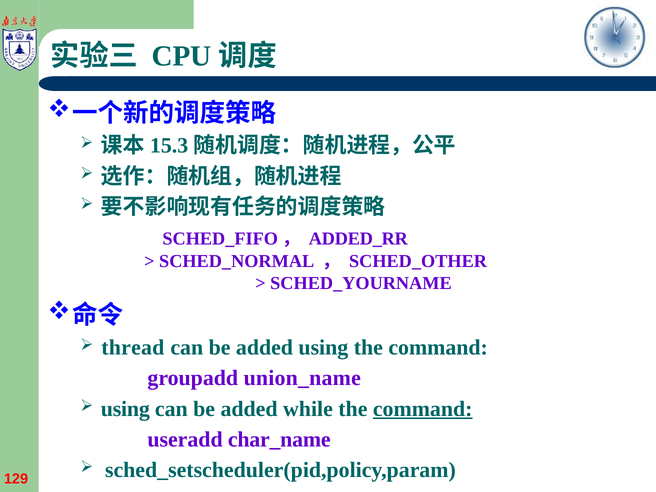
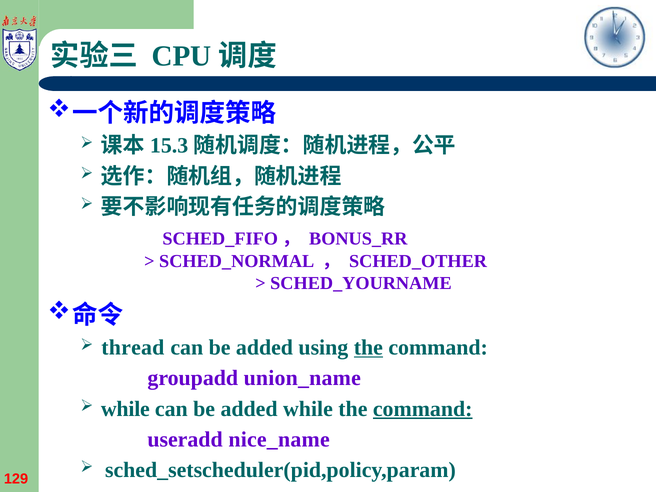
ADDED_RR: ADDED_RR -> BONUS_RR (358, 239)
the underline: none -> present (368, 348)
using: using -> while (125, 409)
char_name: char_name -> nice_name (279, 439)
